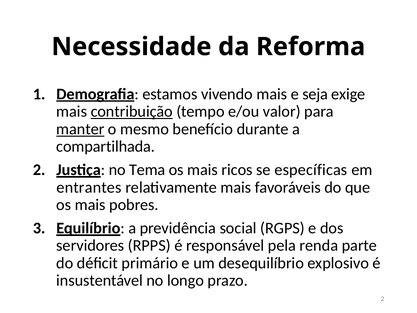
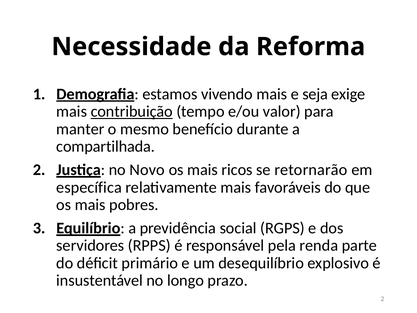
manter underline: present -> none (80, 129)
Tema: Tema -> Novo (147, 170)
específicas: específicas -> retornarão (311, 170)
entrantes: entrantes -> específica (89, 187)
